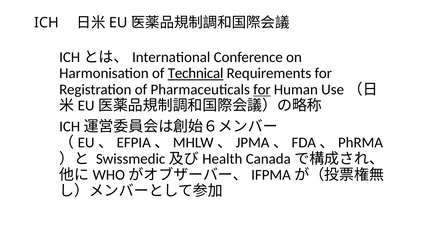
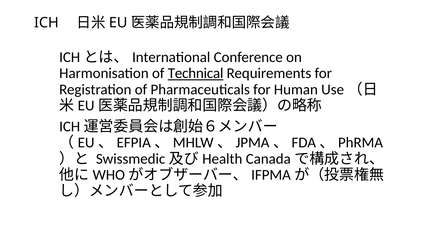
for underline: present -> none (262, 89)
